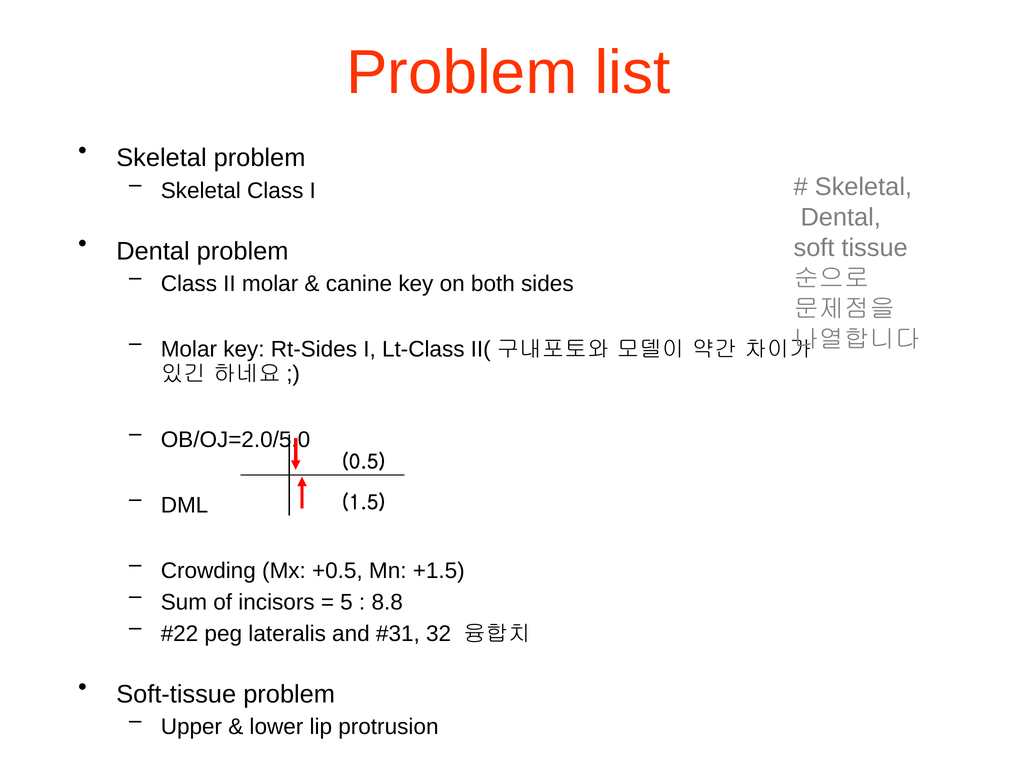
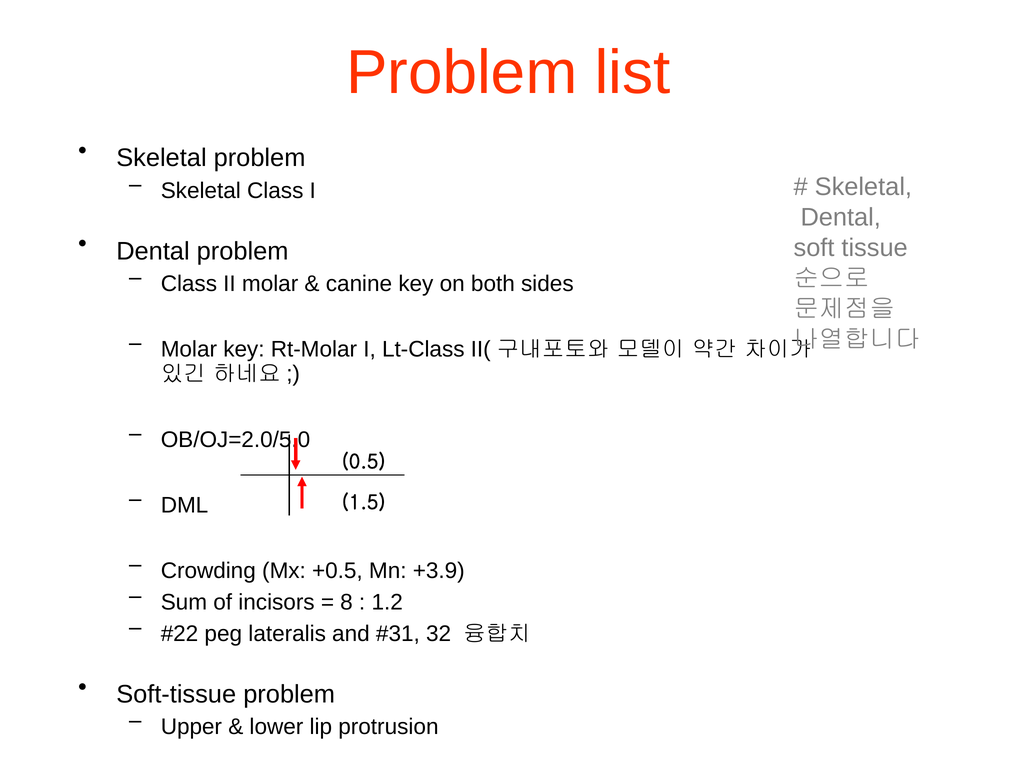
Rt-Sides: Rt-Sides -> Rt-Molar (314, 350)
+1.5: +1.5 -> +3.9 (439, 572)
5: 5 -> 8 (346, 603)
8.8: 8.8 -> 1.2 (387, 603)
